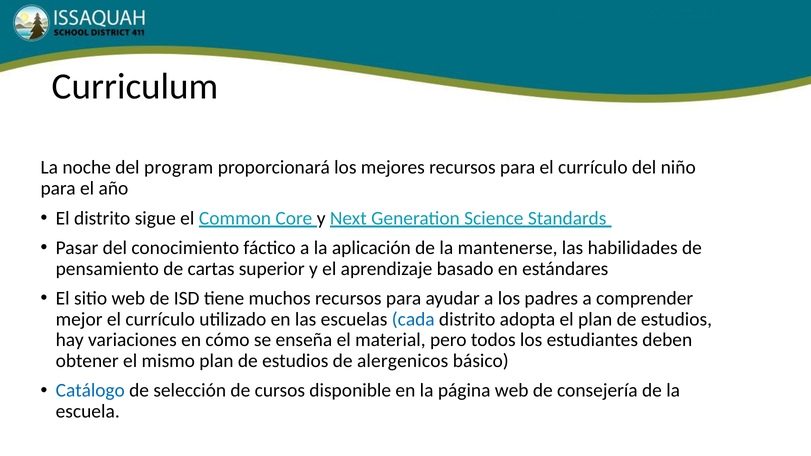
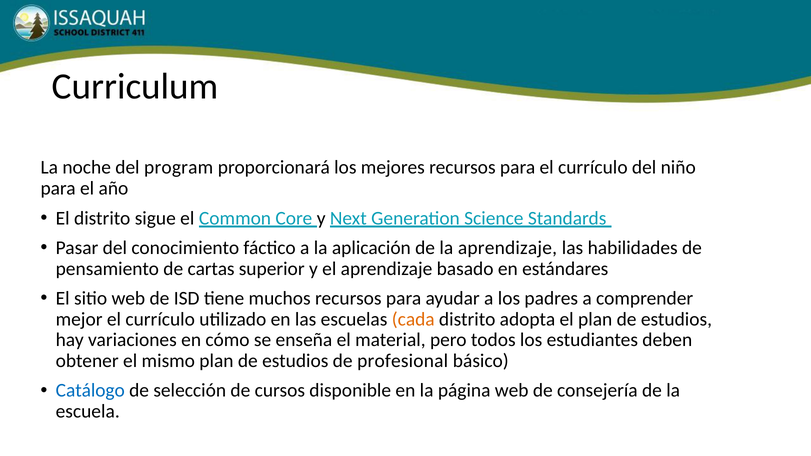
la mantenerse: mantenerse -> aprendizaje (507, 248)
cada colour: blue -> orange (413, 319)
alergenicos: alergenicos -> profesional (403, 361)
